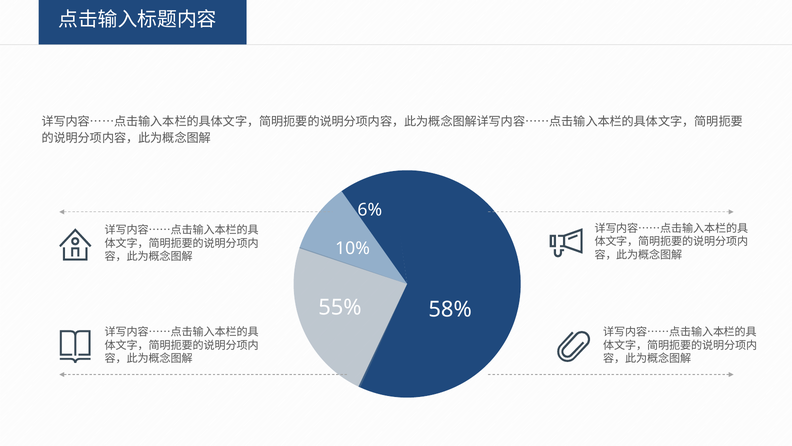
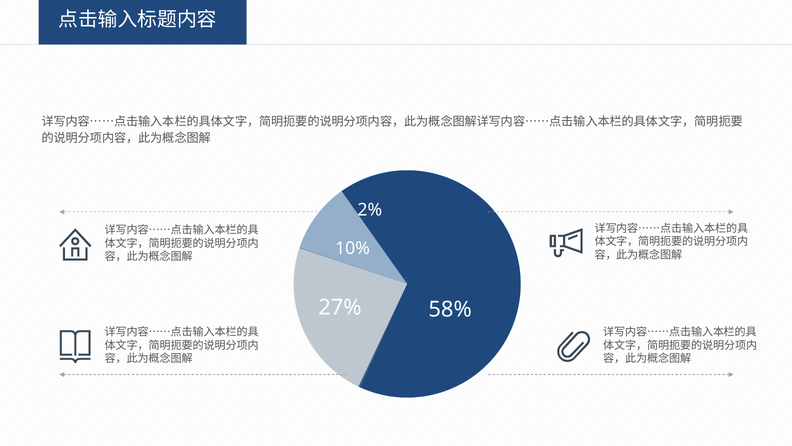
6%: 6% -> 2% (370, 209)
55%: 55% -> 27% (340, 307)
